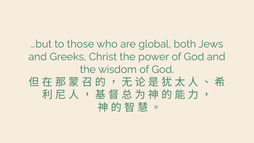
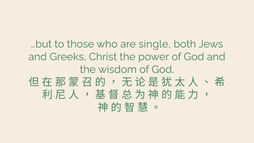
global: global -> single (155, 44)
